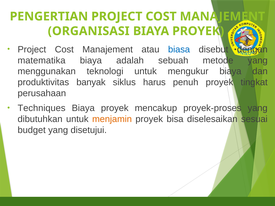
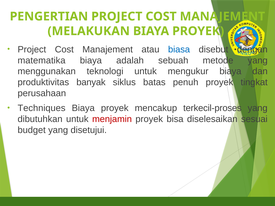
ORGANISASI: ORGANISASI -> MELAKUKAN (89, 31)
harus: harus -> batas (154, 82)
proyek-proses: proyek-proses -> terkecil-proses (212, 108)
menjamin colour: orange -> red (112, 119)
